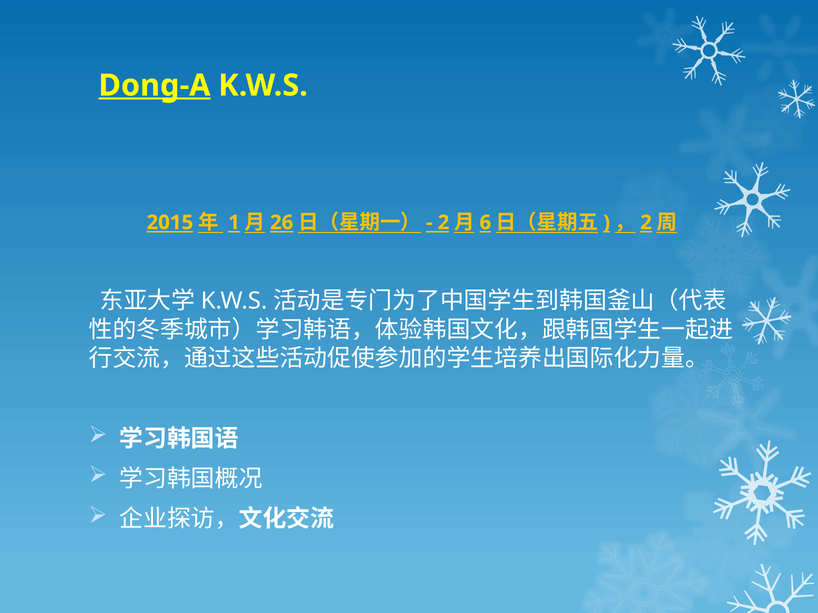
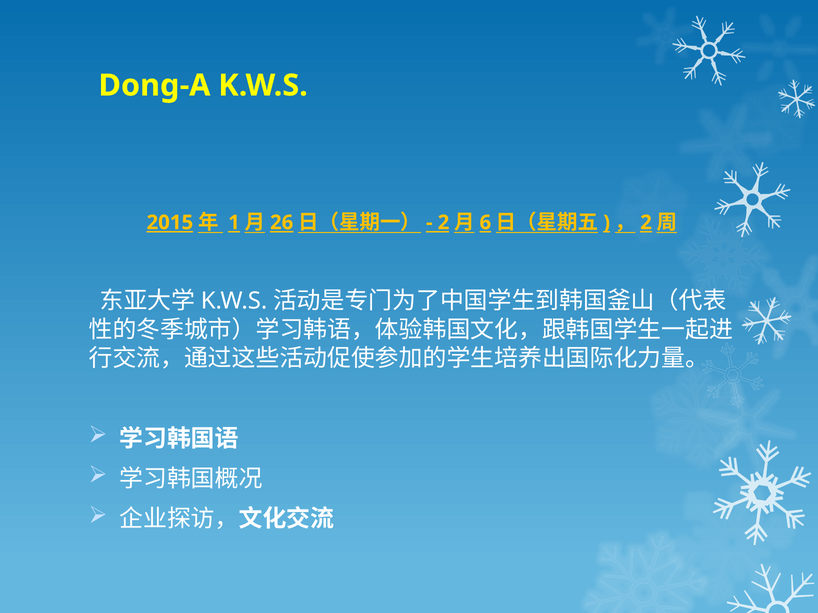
Dong-A underline: present -> none (154, 85)
